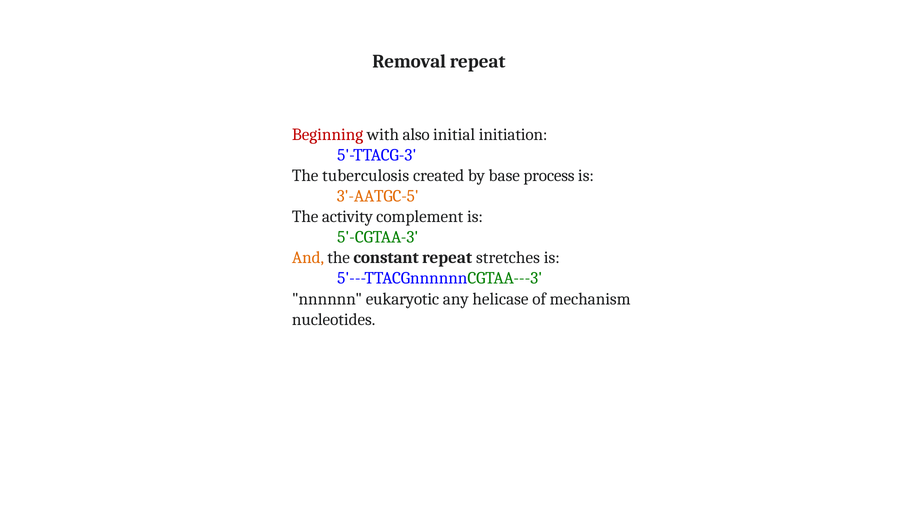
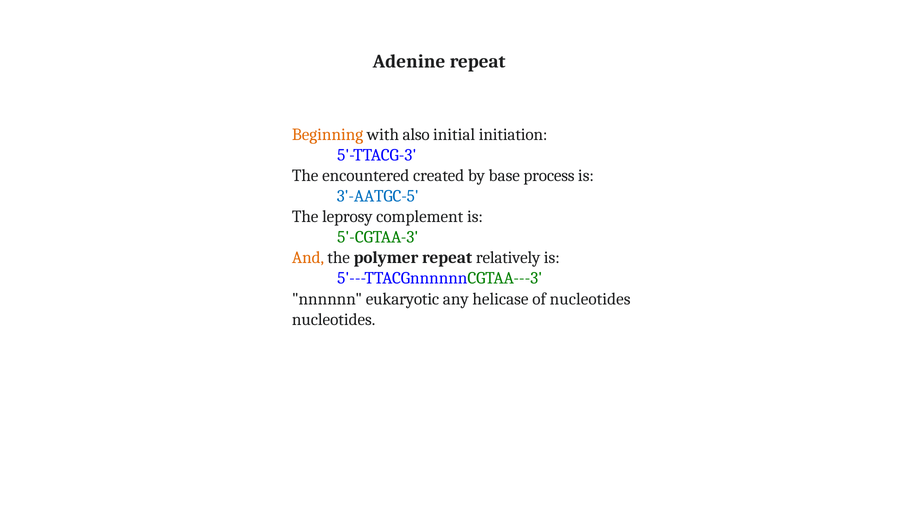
Removal: Removal -> Adenine (409, 61)
Beginning colour: red -> orange (328, 134)
tuberculosis: tuberculosis -> encountered (366, 176)
3'-AATGC-5 colour: orange -> blue (378, 196)
activity: activity -> leprosy (347, 217)
constant: constant -> polymer (386, 258)
stretches: stretches -> relatively (508, 258)
of mechanism: mechanism -> nucleotides (590, 299)
